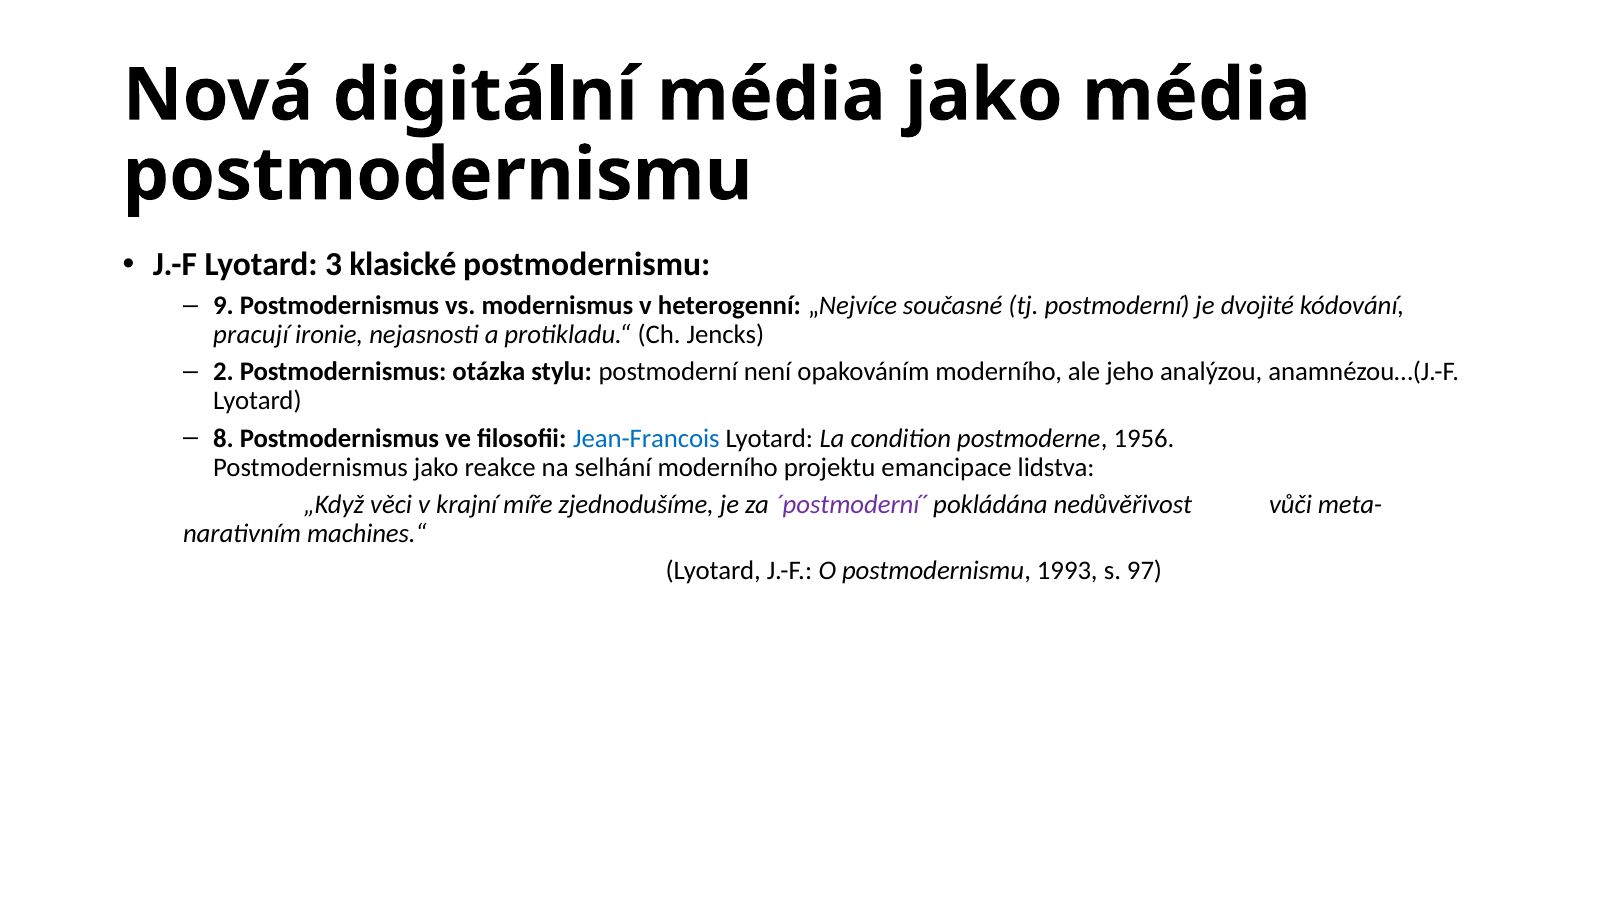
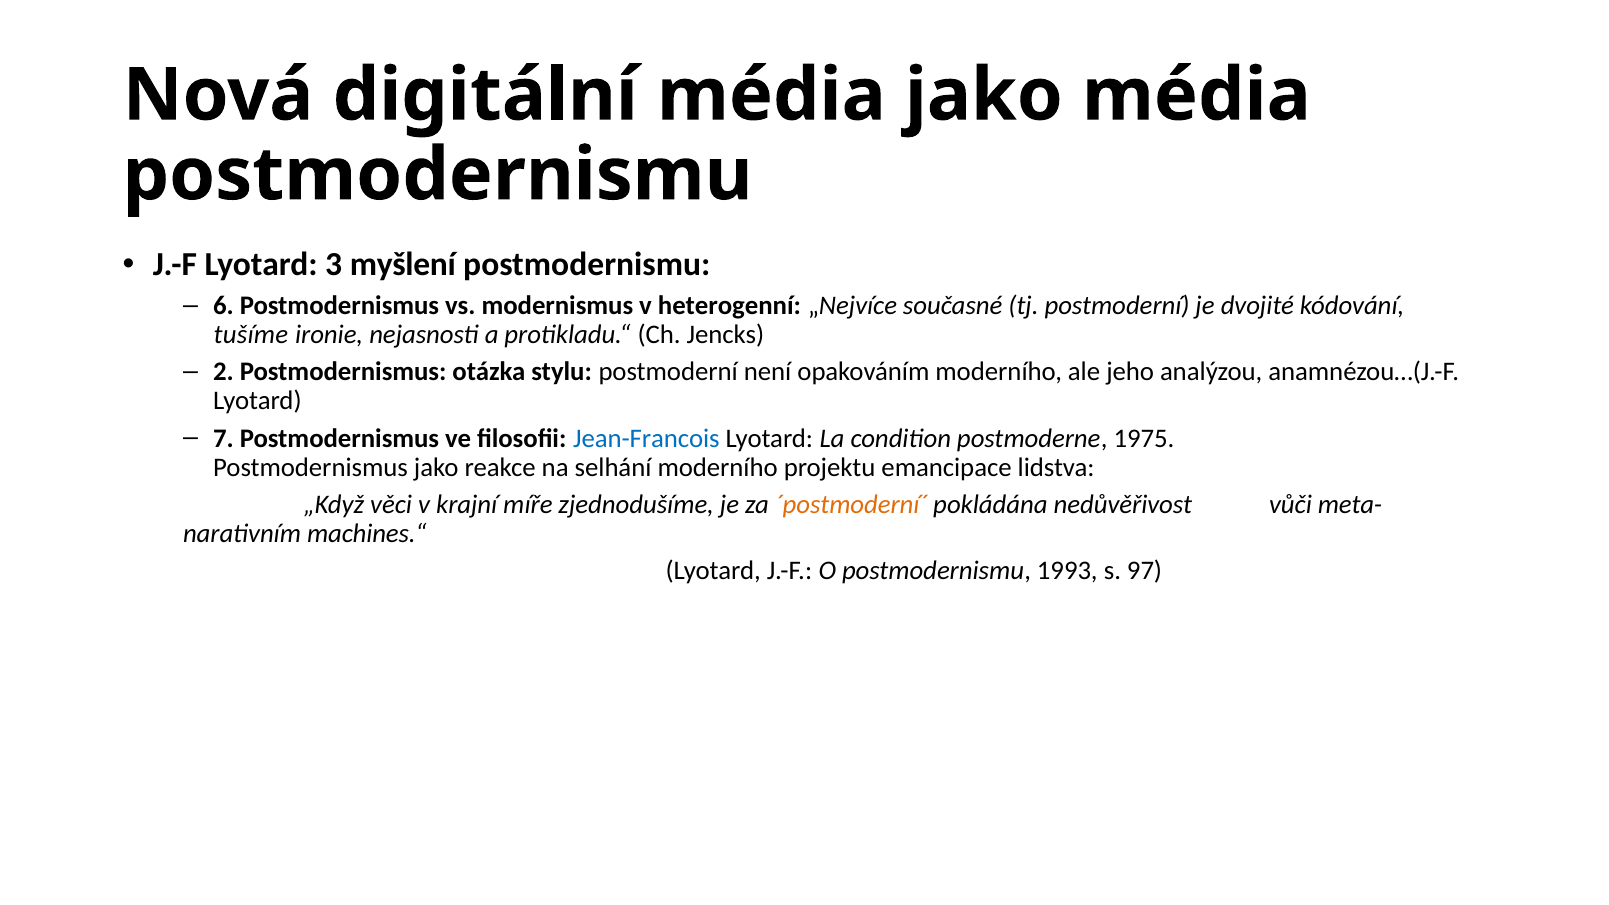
klasické: klasické -> myšlení (403, 265)
9: 9 -> 6 (224, 306)
pracují: pracují -> tušíme (251, 335)
8: 8 -> 7 (224, 438)
1956: 1956 -> 1975 (1144, 438)
´postmoderní´ colour: purple -> orange (851, 504)
